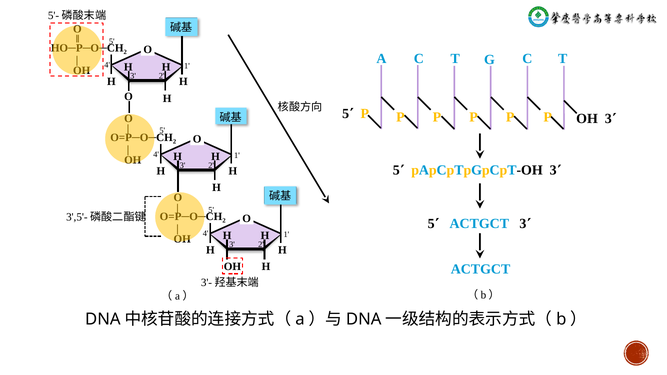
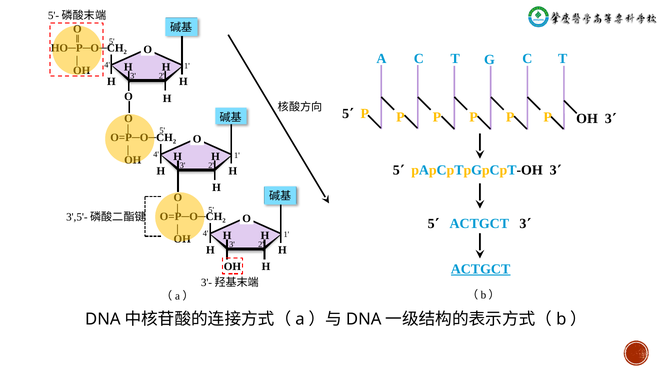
ACTGCT underline: none -> present (481, 269)
